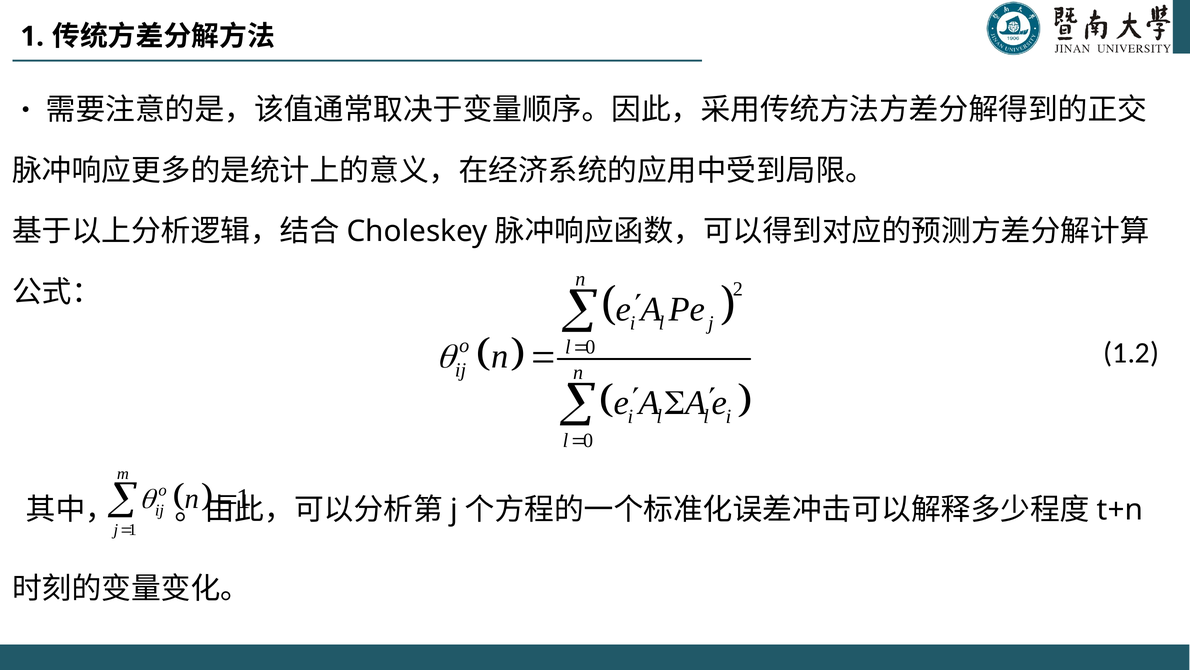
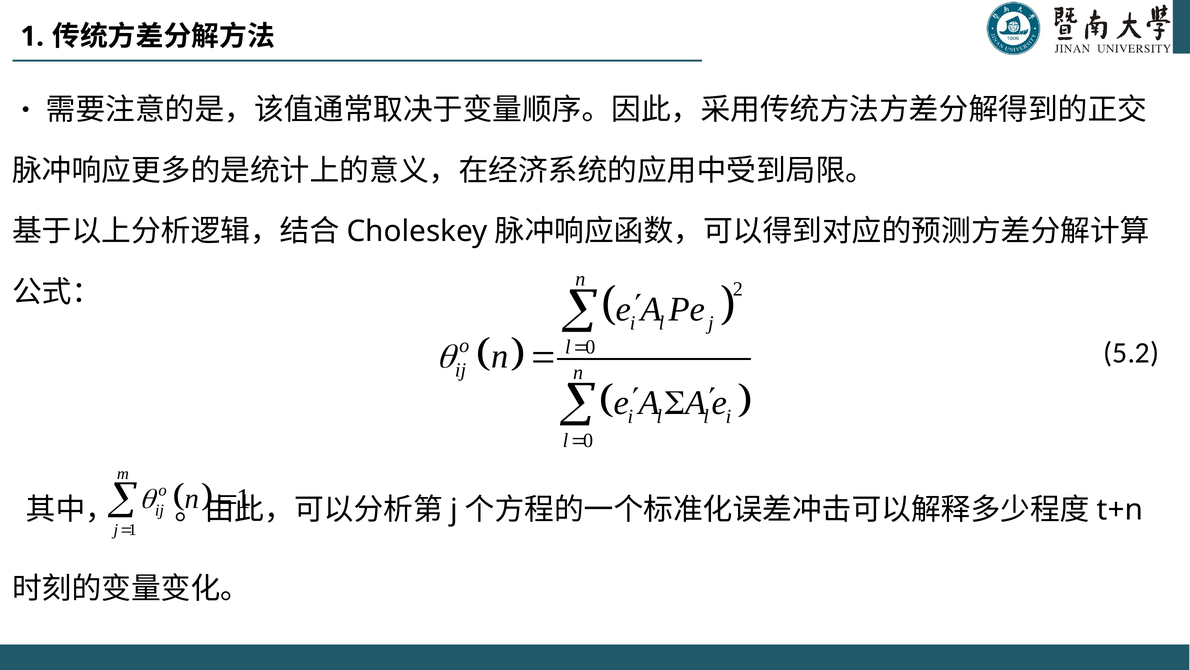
1.2: 1.2 -> 5.2 (1131, 353)
